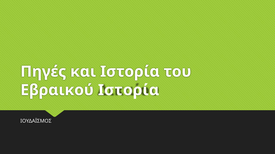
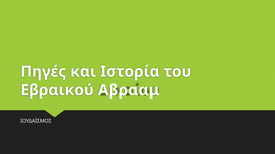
Εβραικού Ιστορία: Ιστορία -> Αβρααμ (129, 90)
